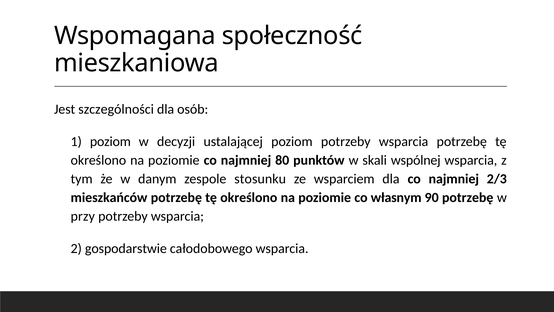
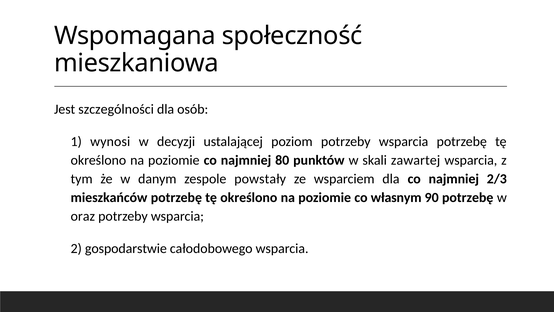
1 poziom: poziom -> wynosi (110, 142)
wspólnej: wspólnej -> zawartej (416, 160)
stosunku: stosunku -> powstały (260, 179)
przy: przy -> oraz (83, 216)
